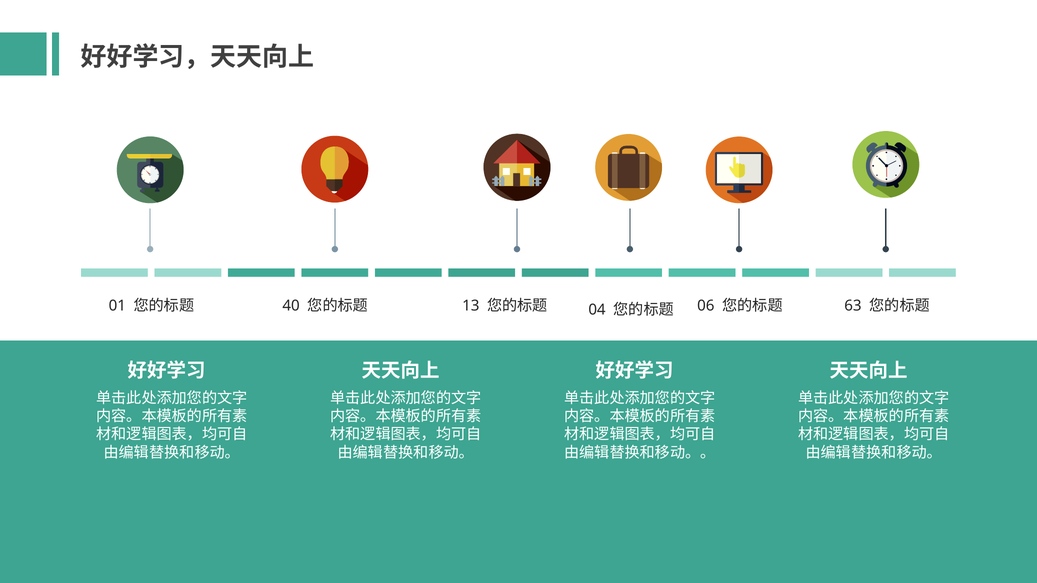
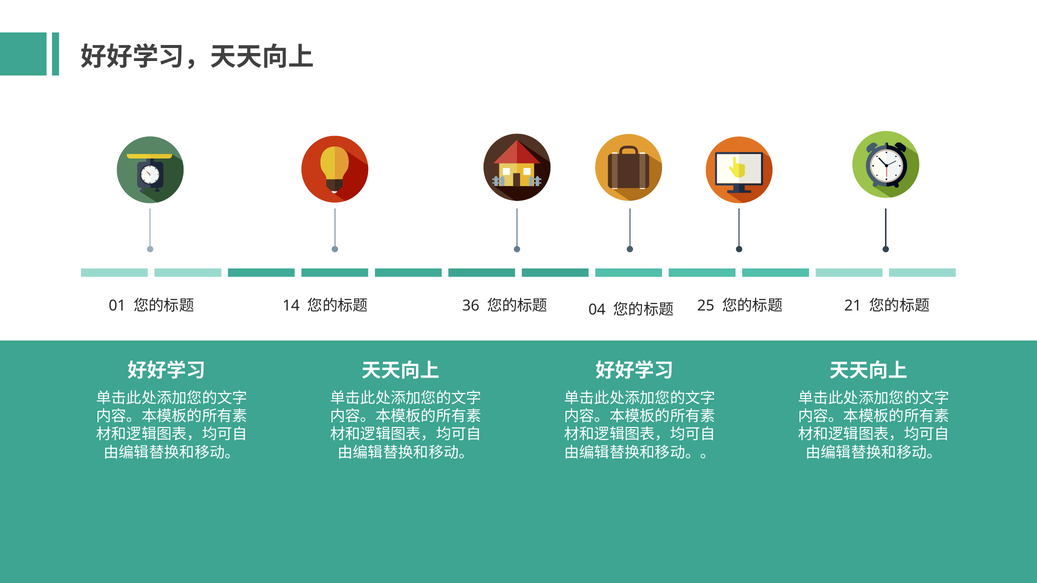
40: 40 -> 14 (291, 306)
13: 13 -> 36 (471, 306)
06: 06 -> 25 (706, 306)
63: 63 -> 21 (853, 306)
